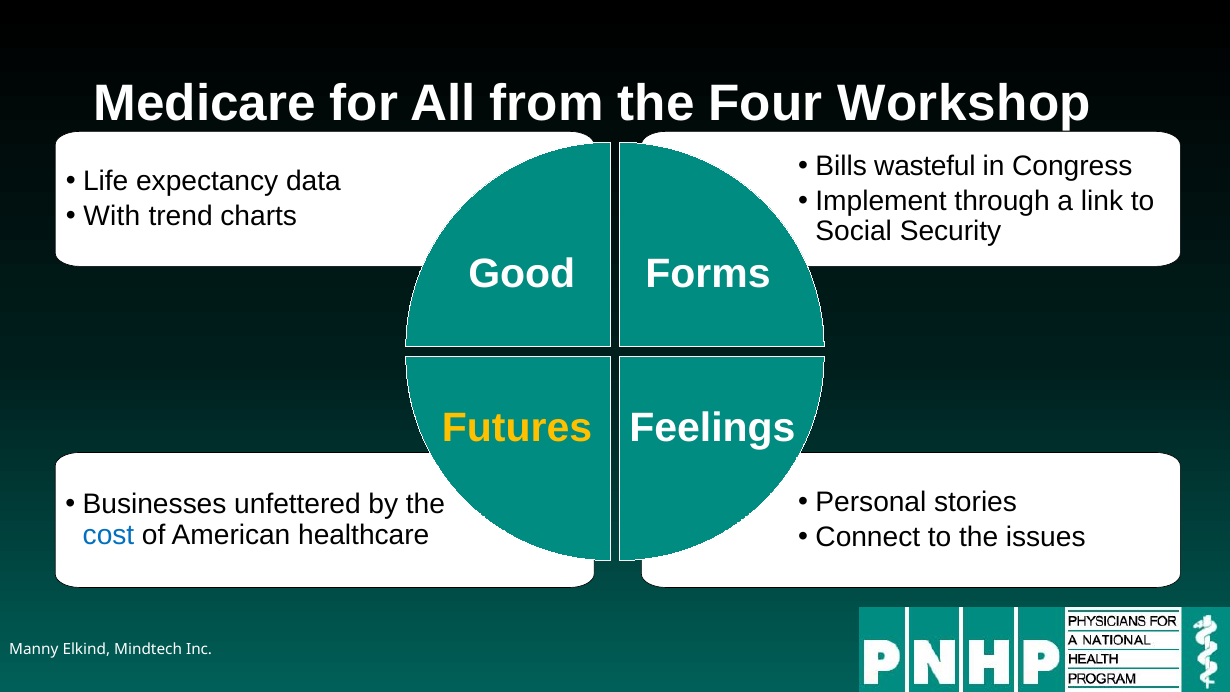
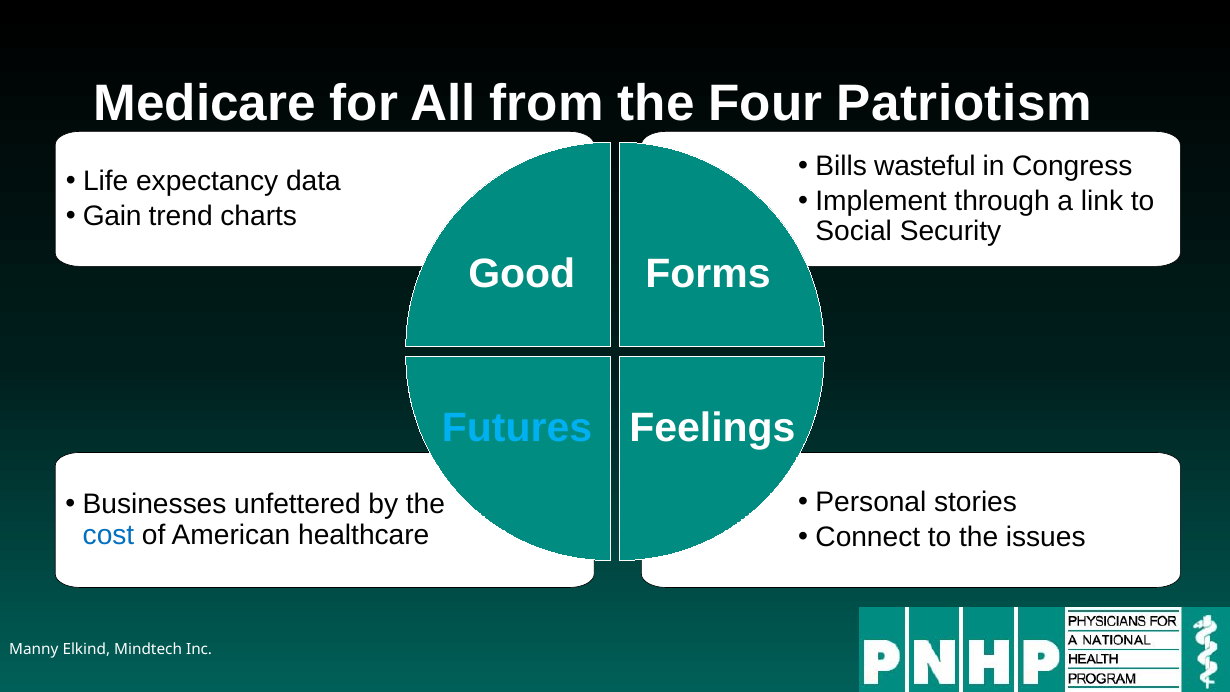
Workshop: Workshop -> Patriotism (964, 103)
With: With -> Gain (112, 216)
Futures colour: yellow -> light blue (517, 428)
